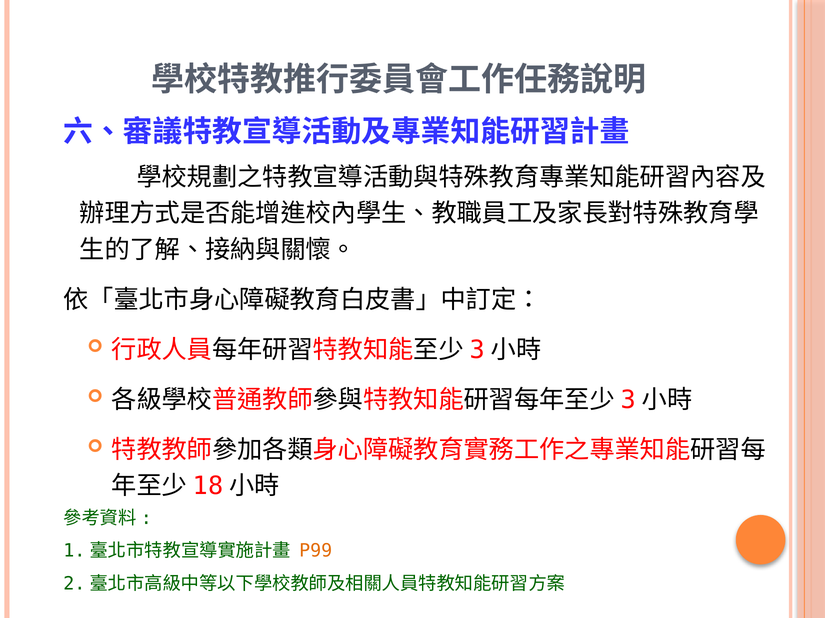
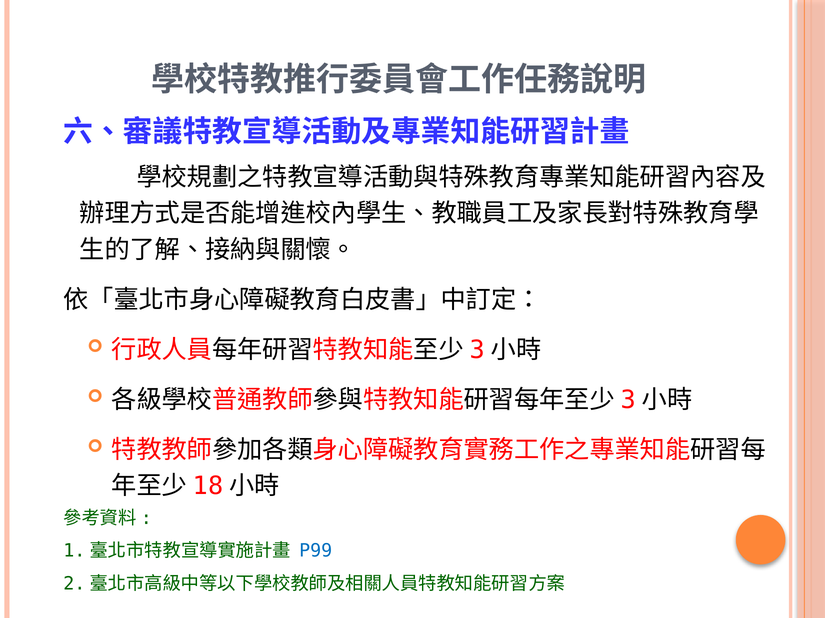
P99 colour: orange -> blue (316, 552)
